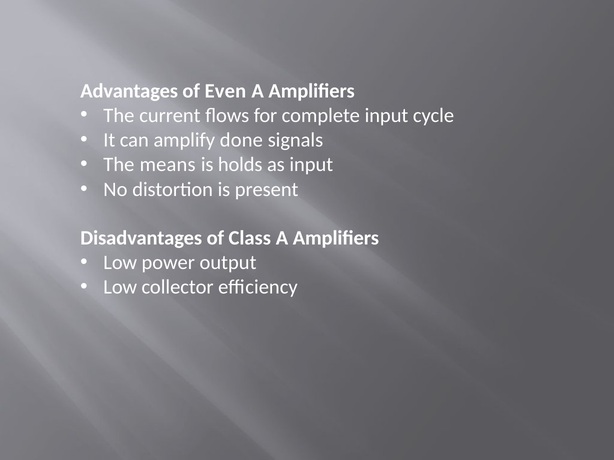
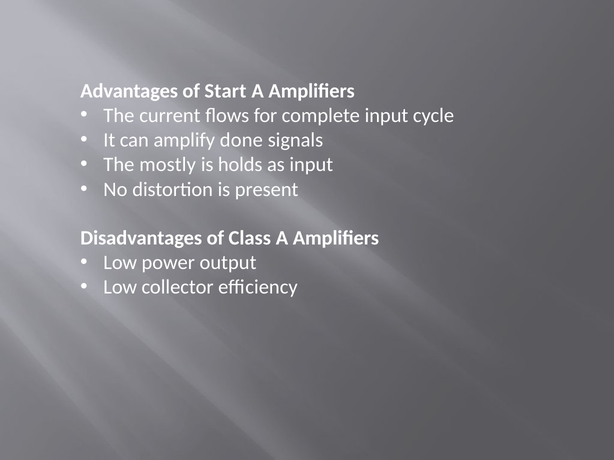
Even: Even -> Start (225, 91)
means: means -> mostly (168, 165)
